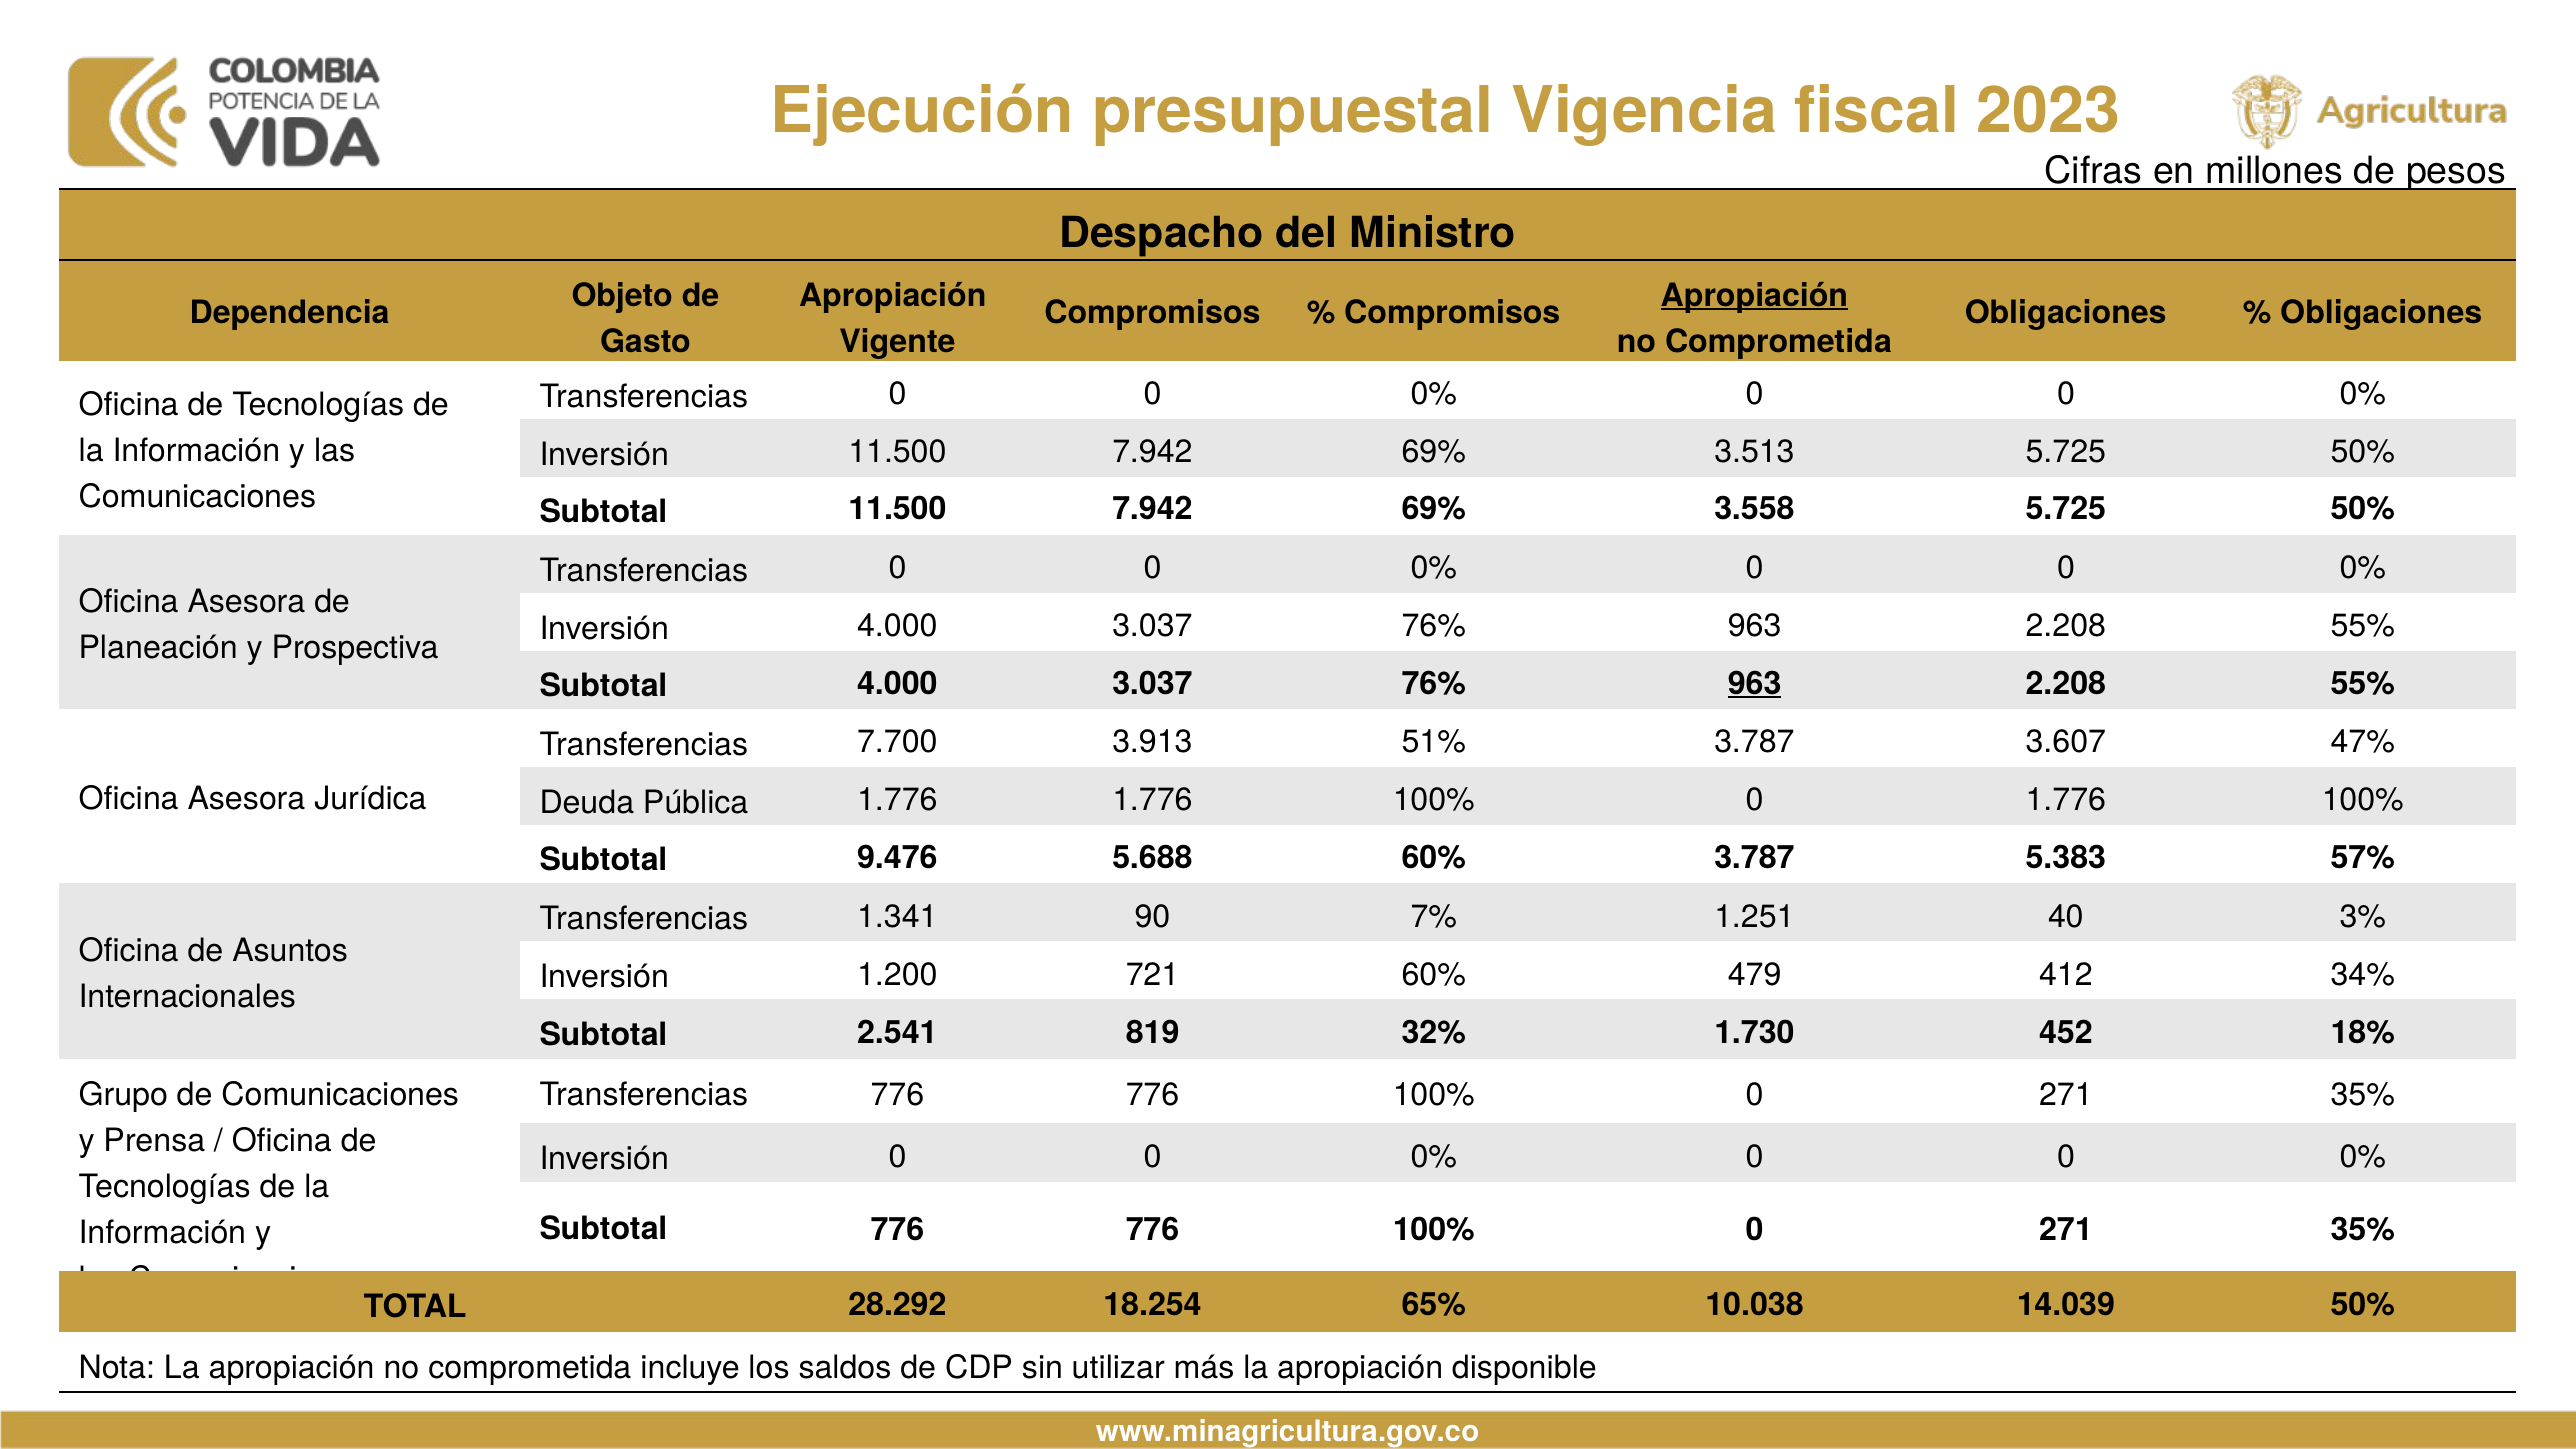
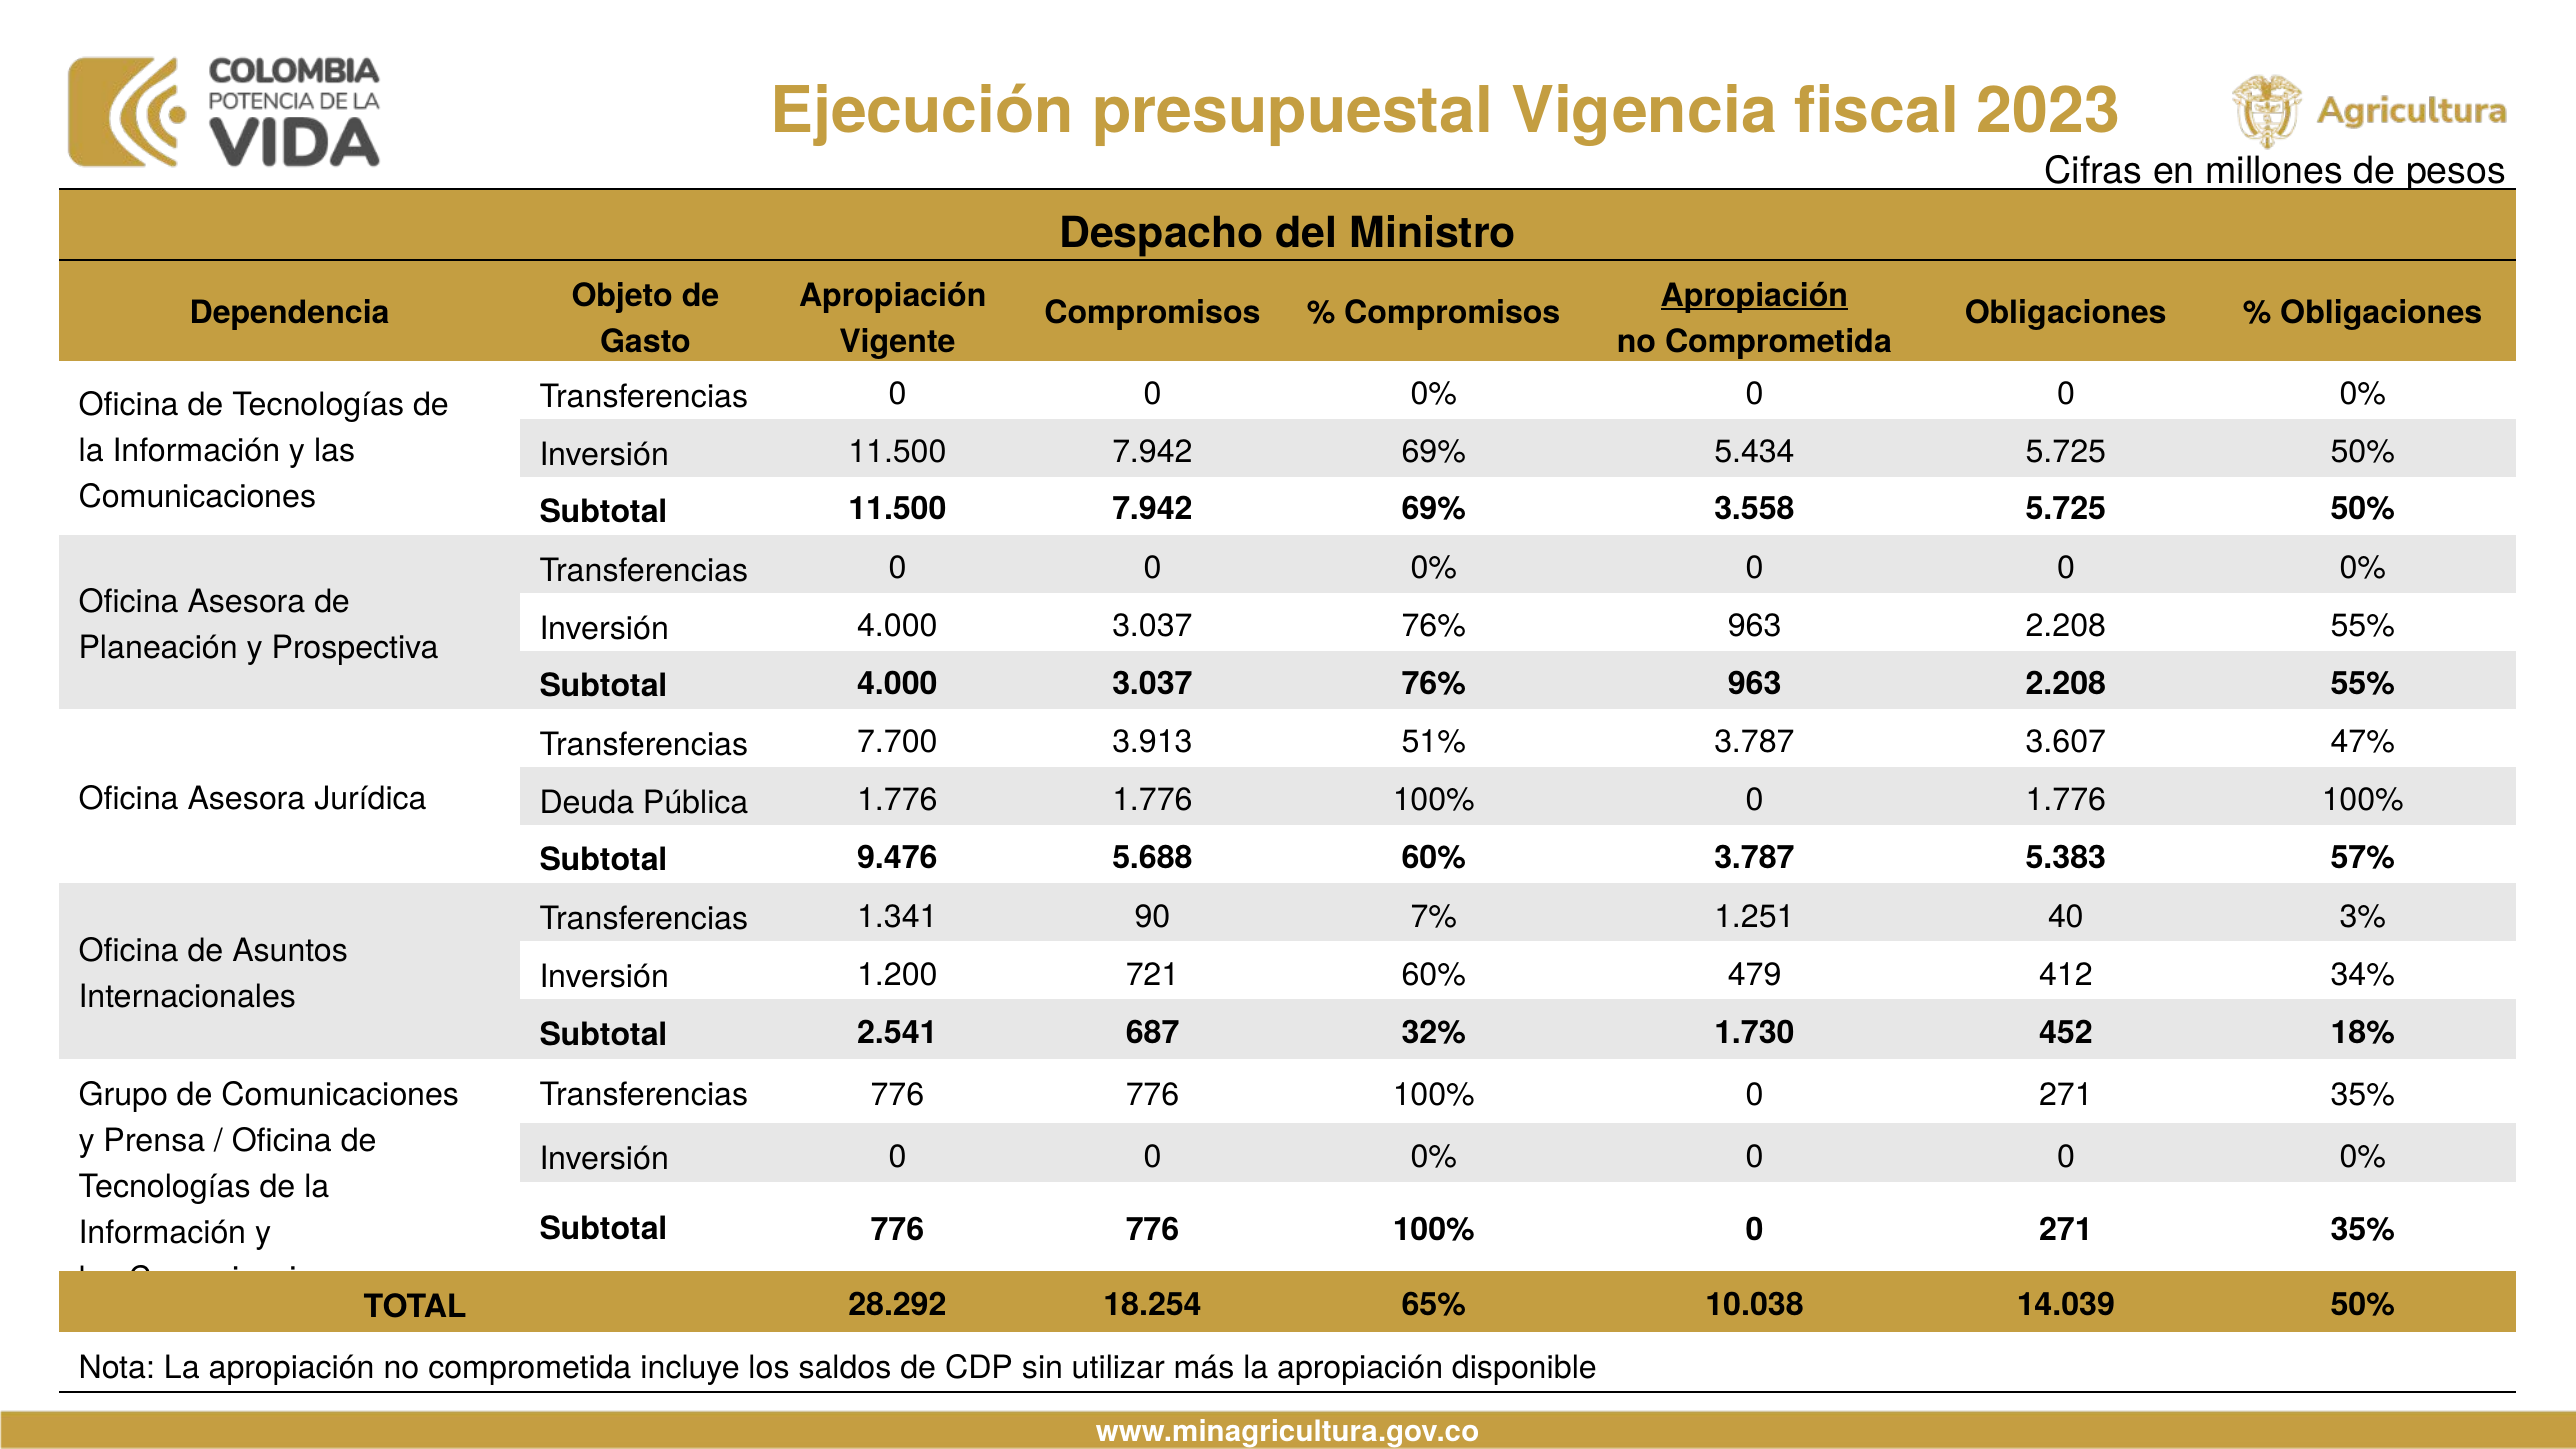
3.513: 3.513 -> 5.434 (1754, 452)
963 underline: present -> none (1755, 683)
819: 819 -> 687 (1153, 1032)
